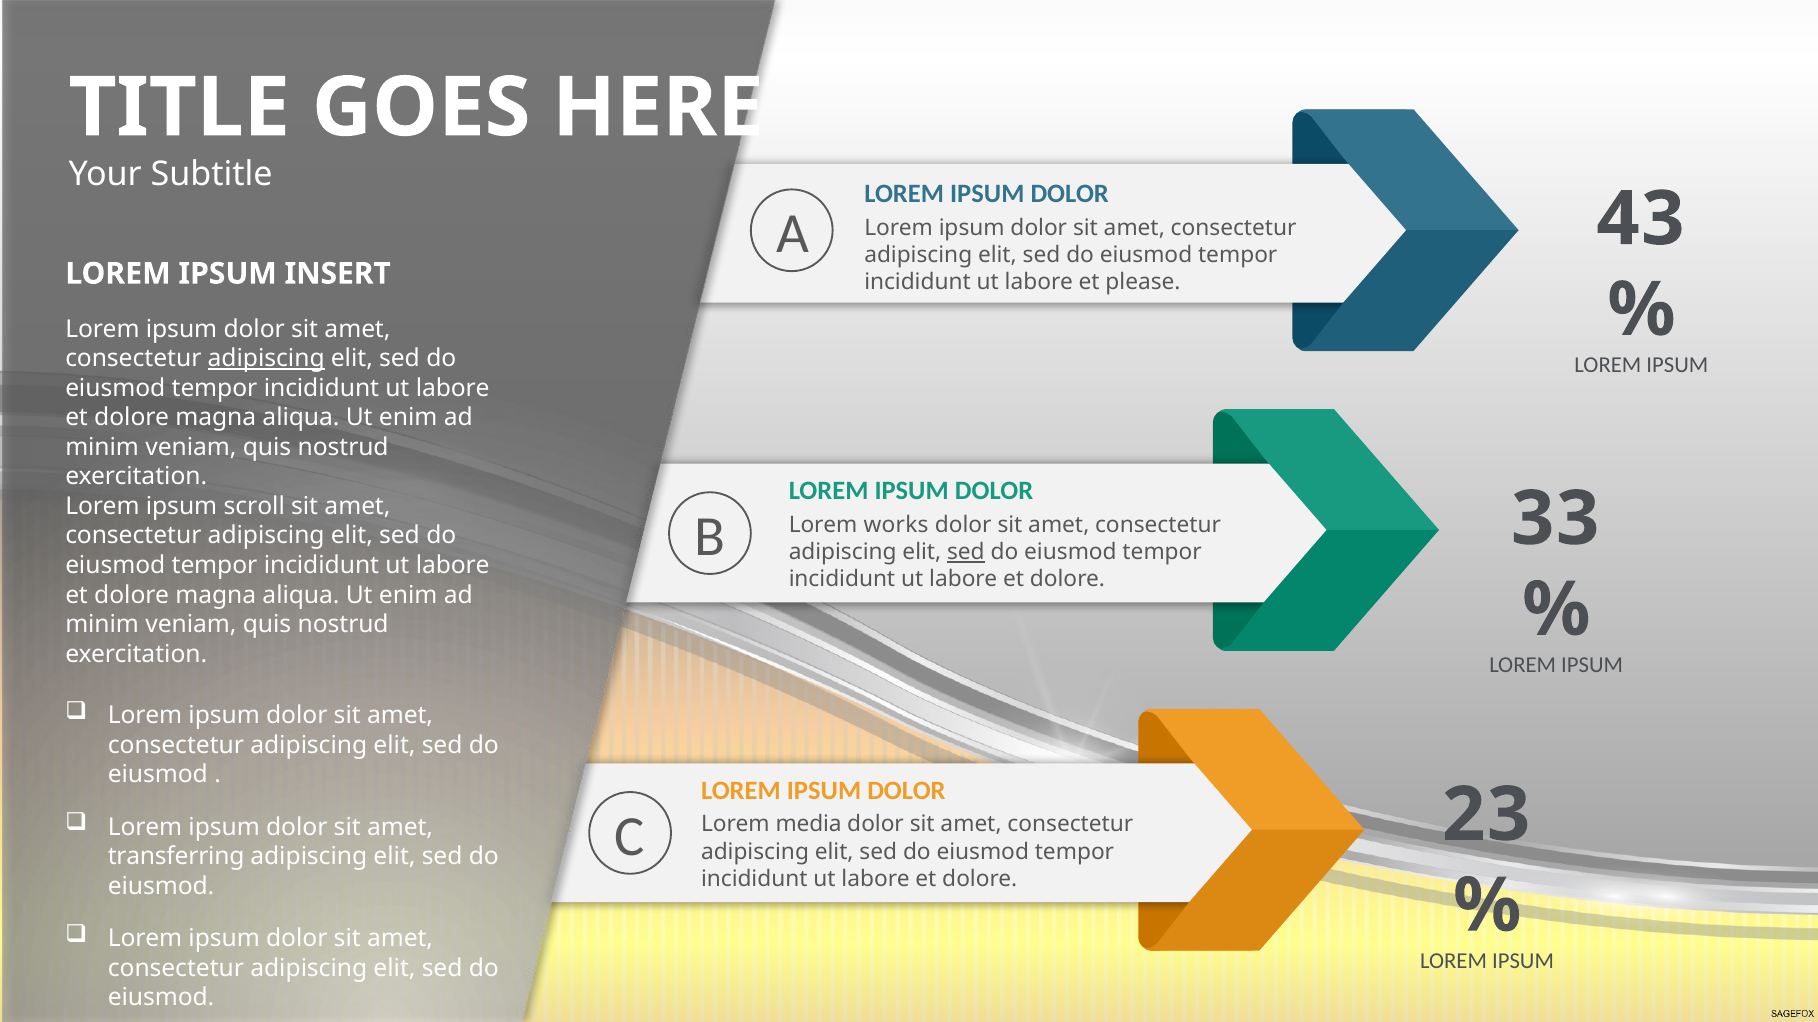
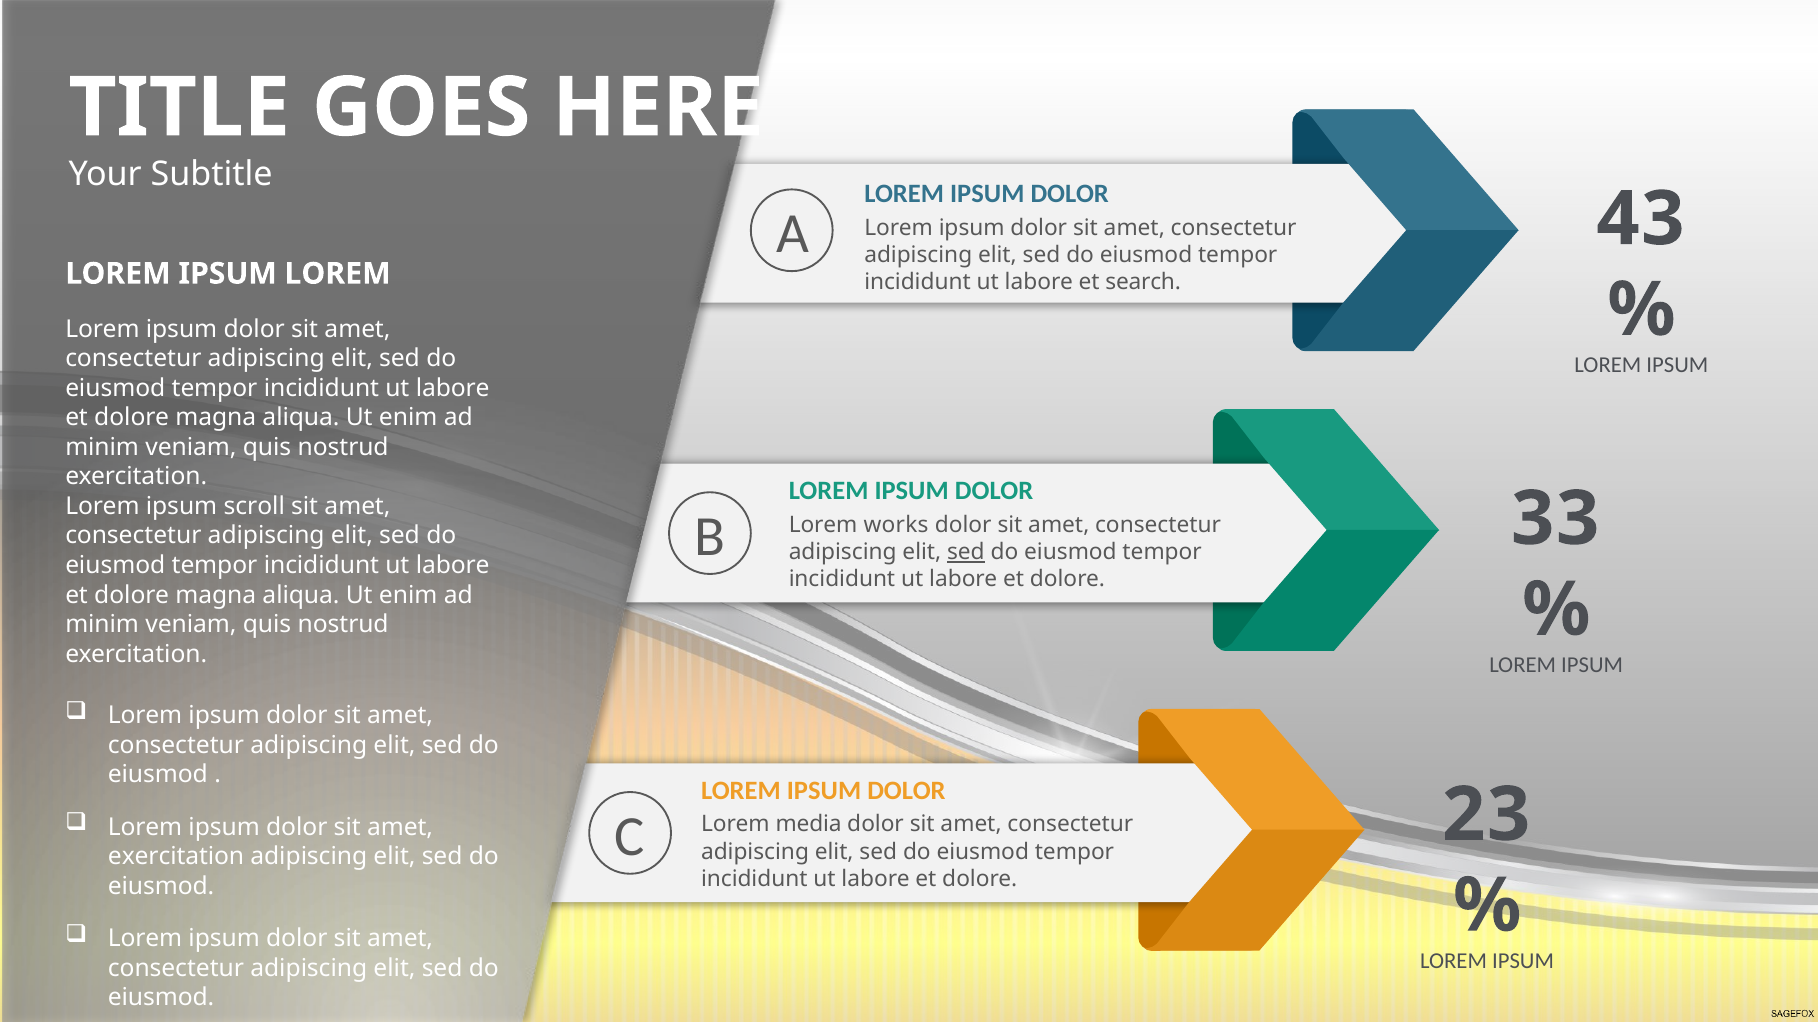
IPSUM INSERT: INSERT -> LOREM (338, 274)
please: please -> search (1143, 282)
adipiscing underline: present -> none (266, 359)
transferring: transferring -> exercitation (176, 857)
